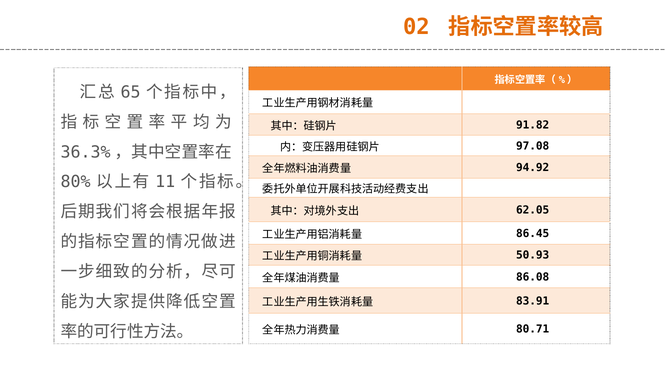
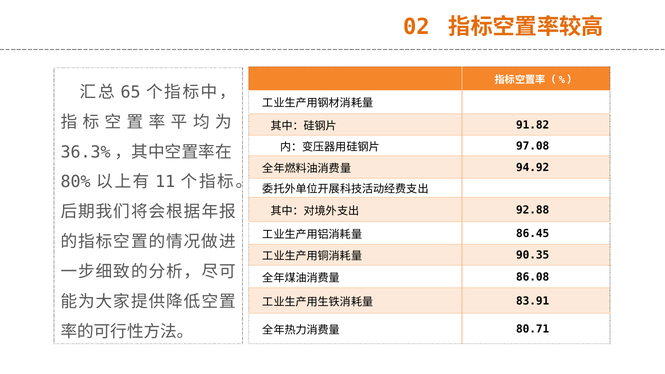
62.05: 62.05 -> 92.88 (533, 210)
50.93: 50.93 -> 90.35 (533, 255)
